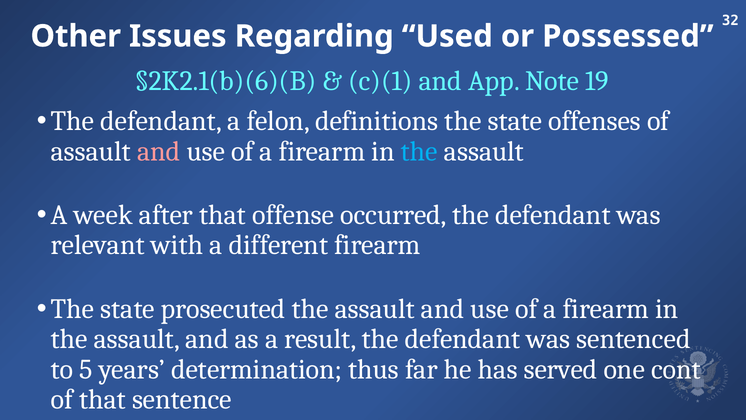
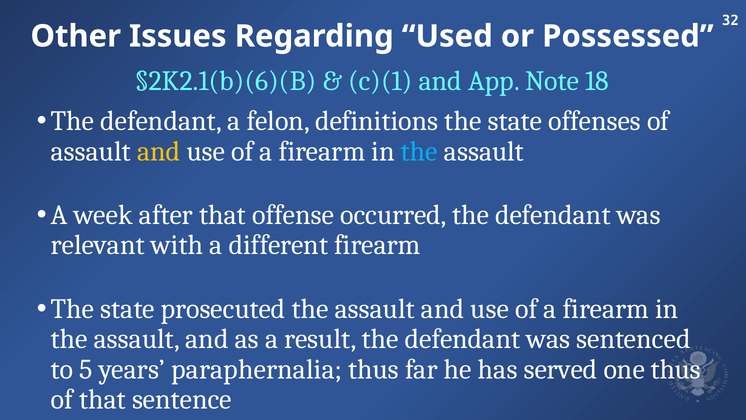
19: 19 -> 18 (597, 81)
and colour: pink -> yellow (159, 151)
determination: determination -> paraphernalia (257, 369)
one cont: cont -> thus (676, 369)
